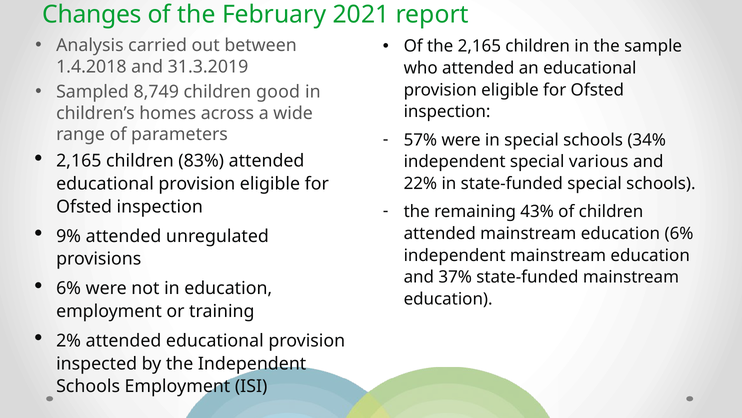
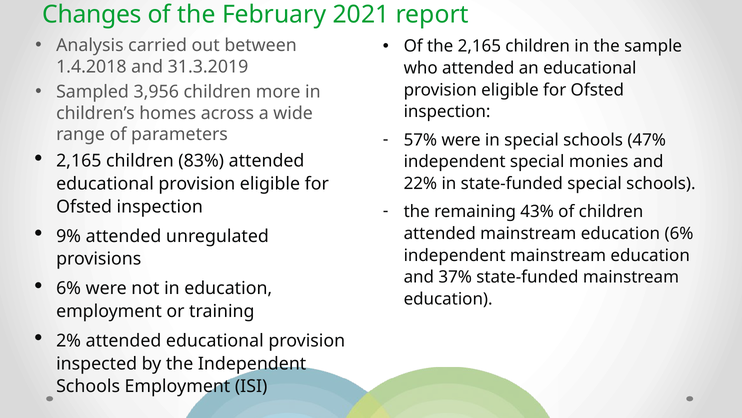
8,749: 8,749 -> 3,956 (156, 92)
good: good -> more (278, 92)
34%: 34% -> 47% (647, 140)
various: various -> monies (599, 162)
